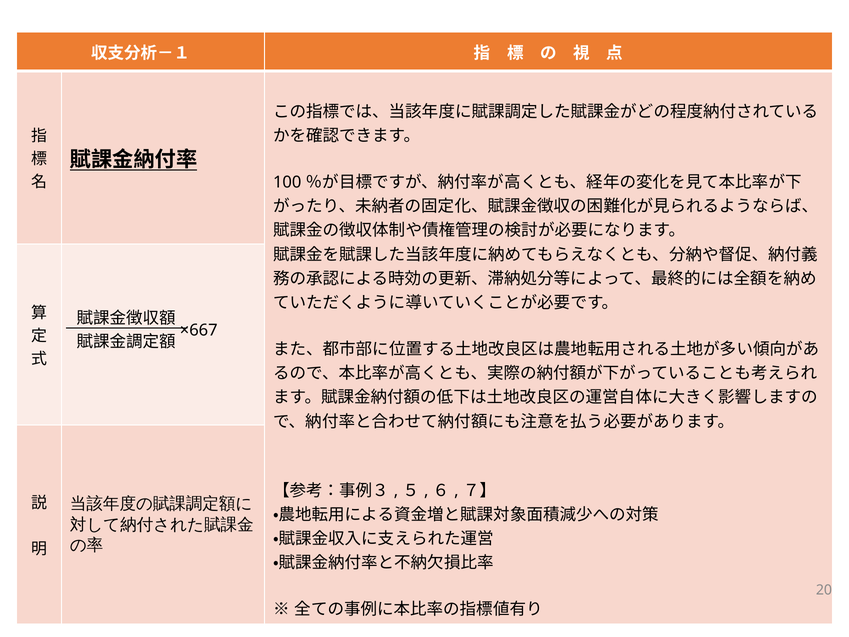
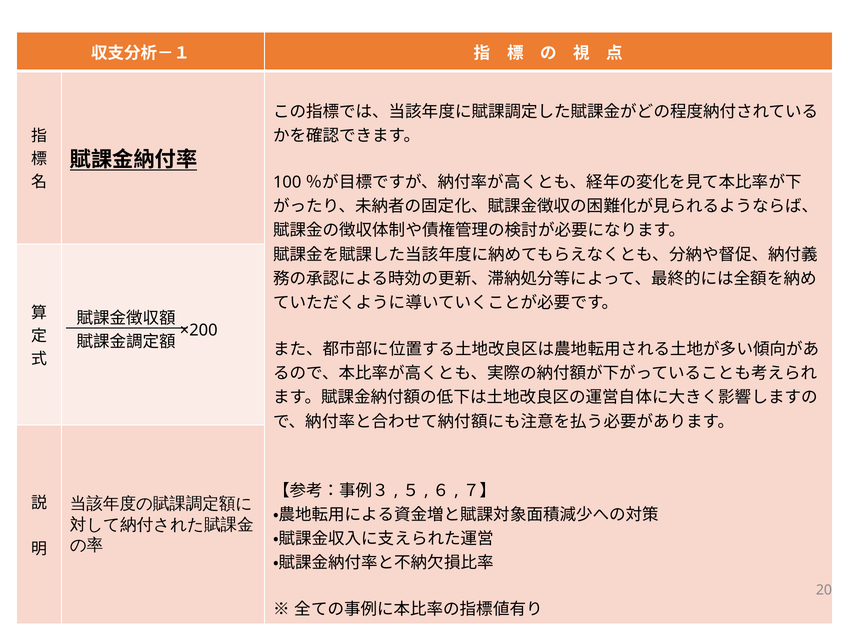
×667: ×667 -> ×200 (199, 330)
